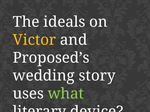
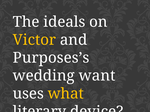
Proposed’s: Proposed’s -> Purposes’s (51, 58)
story: story -> want (97, 76)
what colour: light green -> yellow (66, 94)
